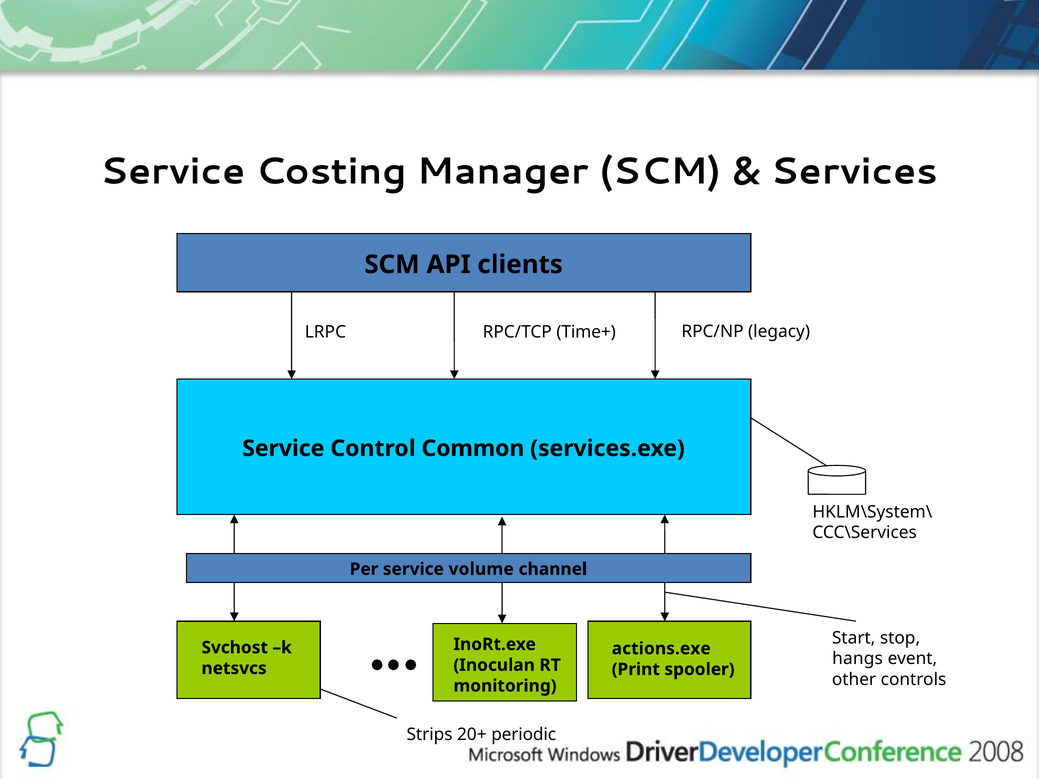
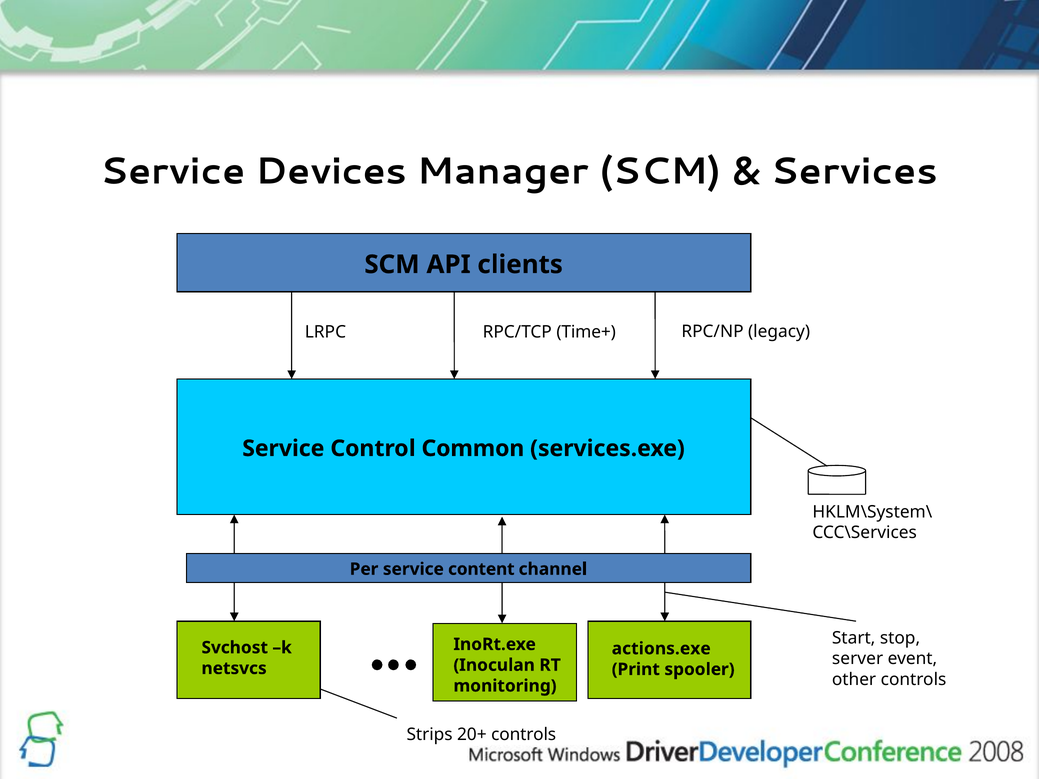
Costing: Costing -> Devices (331, 171)
volume: volume -> content (481, 569)
hangs: hangs -> server (858, 659)
20+ periodic: periodic -> controls (524, 735)
